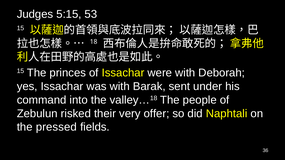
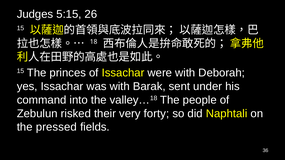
53: 53 -> 26 (91, 14)
offer: offer -> forty (156, 114)
